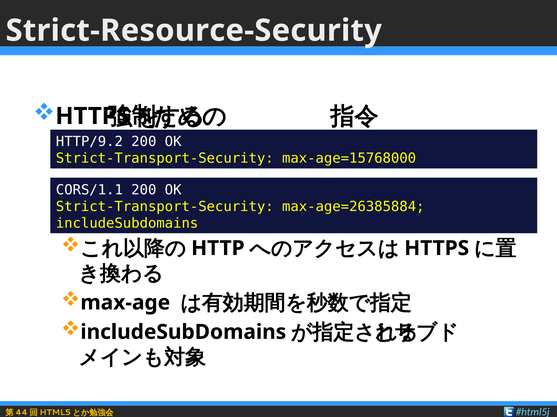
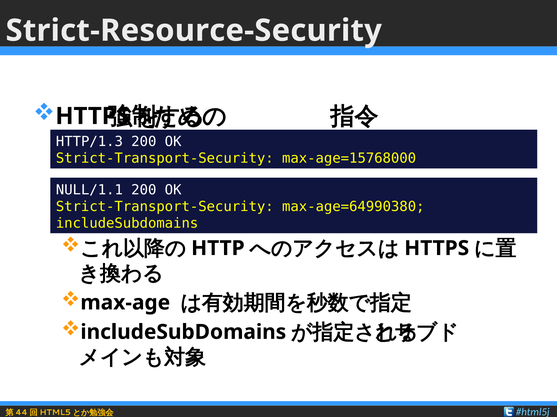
HTTP/9.2: HTTP/9.2 -> HTTP/1.3 (89, 142)
CORS/1.1: CORS/1.1 -> NULL/1.1 (89, 190)
max-age=26385884: max-age=26385884 -> max-age=64990380 (353, 207)
